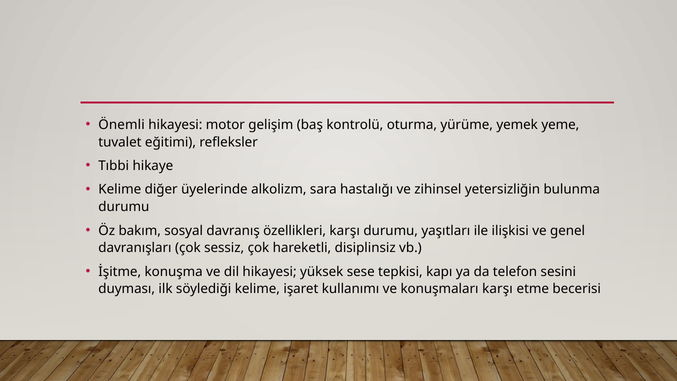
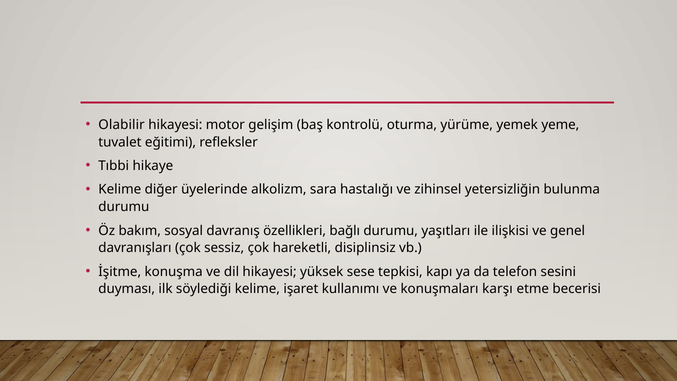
Önemli: Önemli -> Olabilir (122, 125)
özellikleri karşı: karşı -> bağlı (345, 230)
